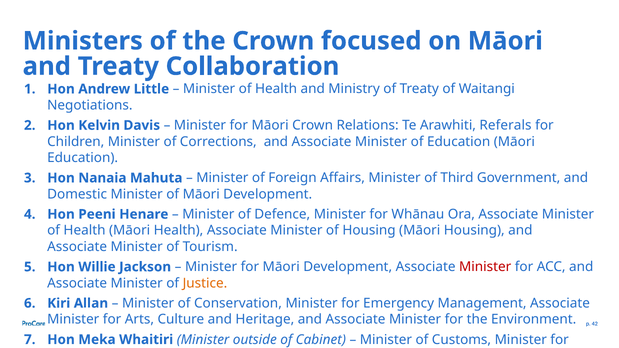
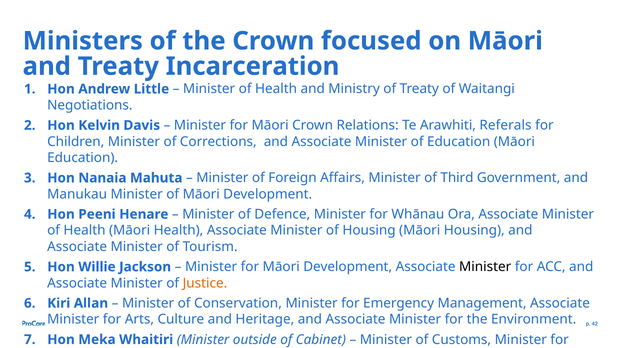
Collaboration: Collaboration -> Incarceration (252, 66)
Domestic: Domestic -> Manukau (77, 194)
Minister colour: red -> black (485, 267)
